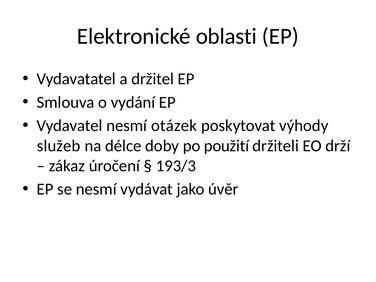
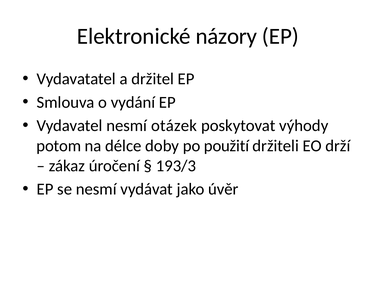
oblasti: oblasti -> názory (226, 36)
služeb: služeb -> potom (59, 146)
